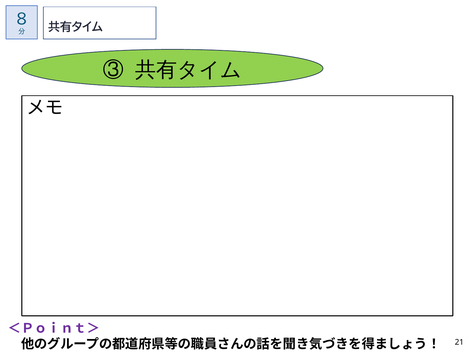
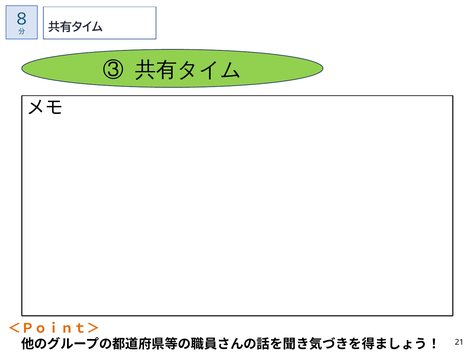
＜Ｐｏｉｎｔ＞ colour: purple -> orange (54, 329)
